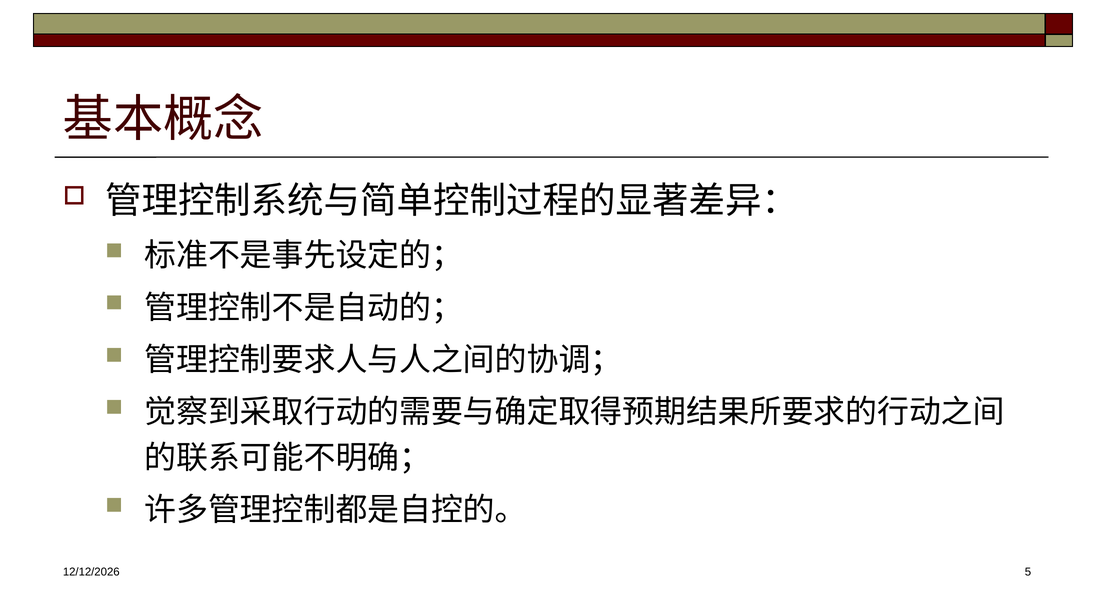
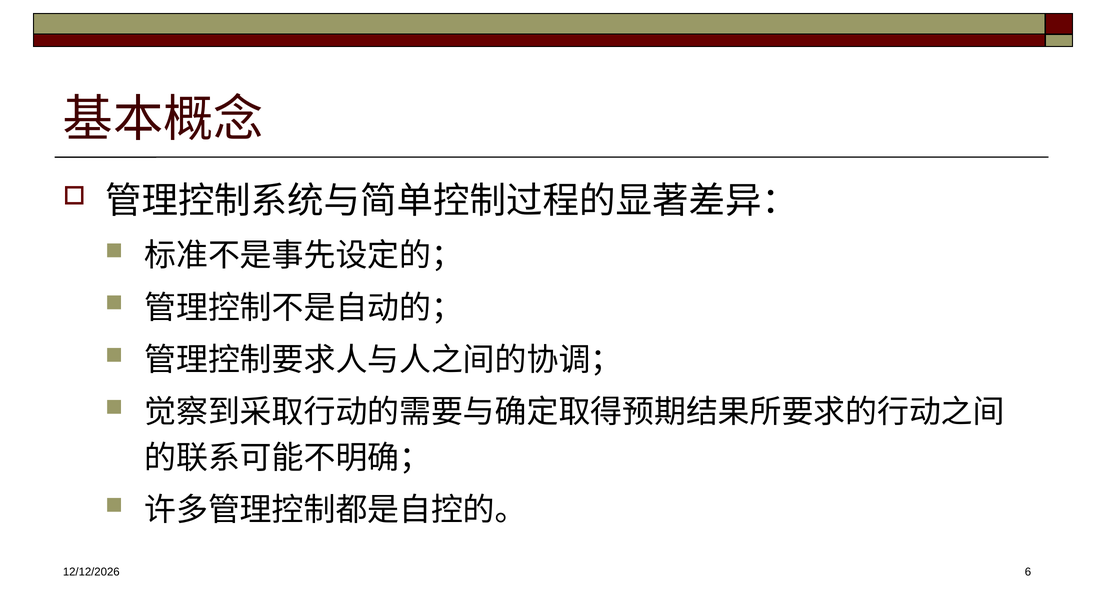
5: 5 -> 6 (1028, 572)
